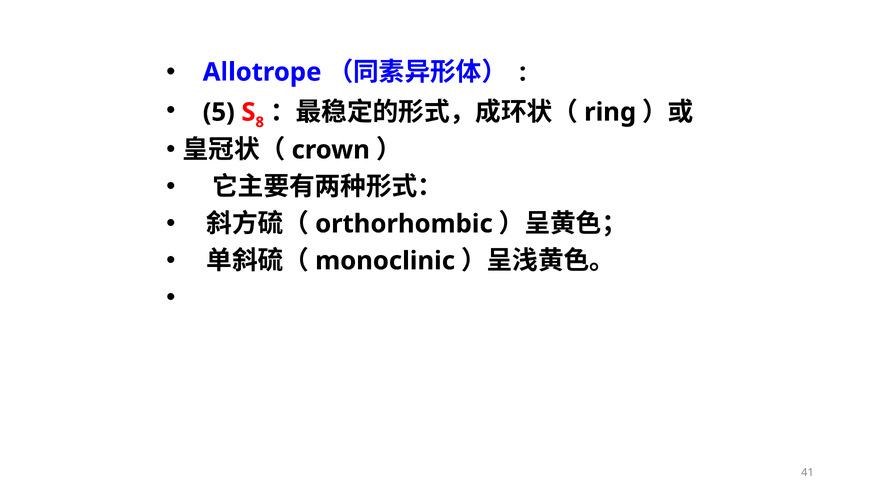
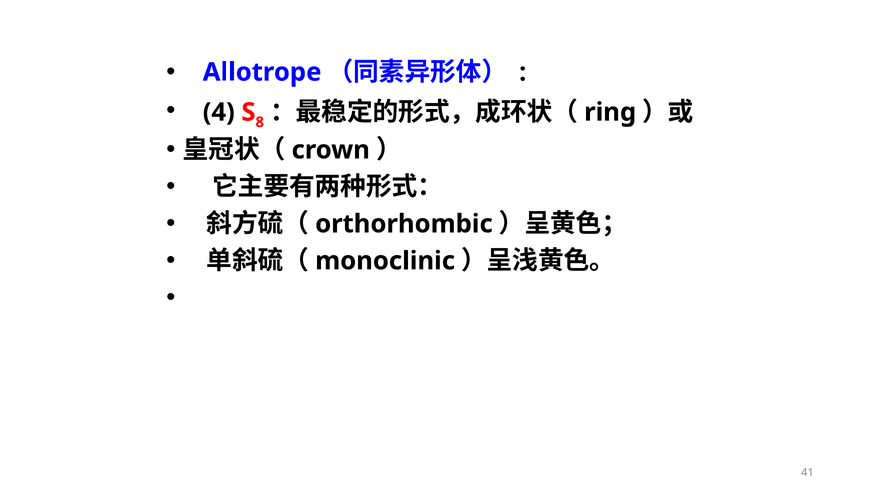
5: 5 -> 4 (219, 112)
